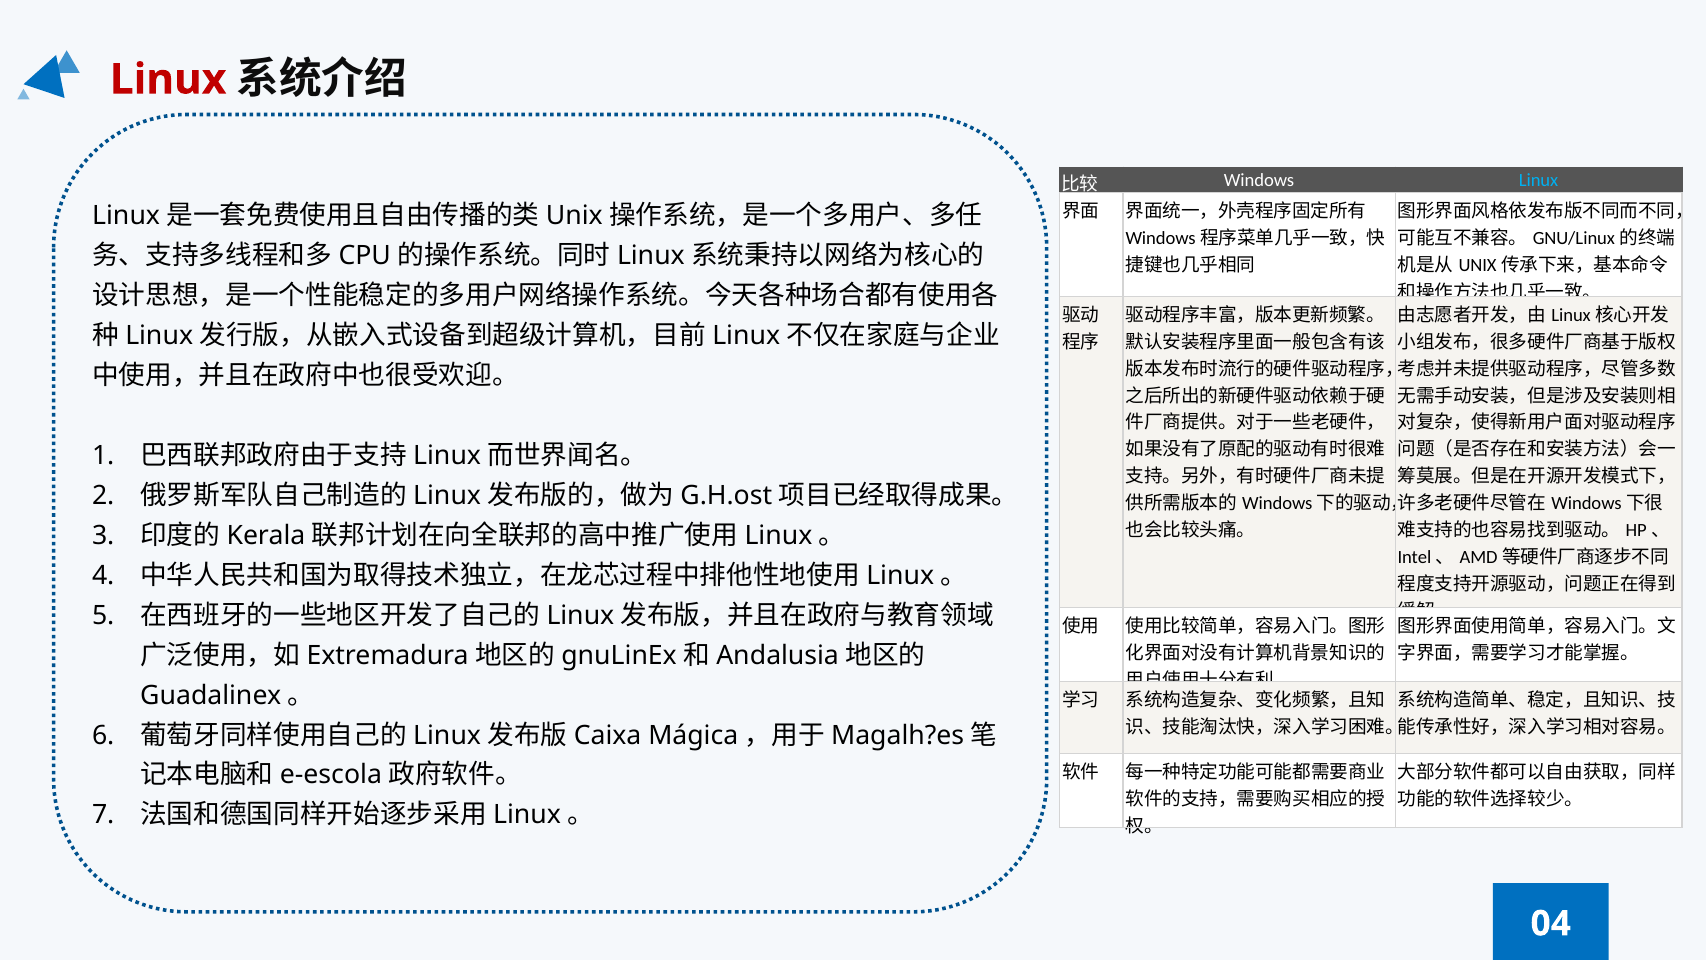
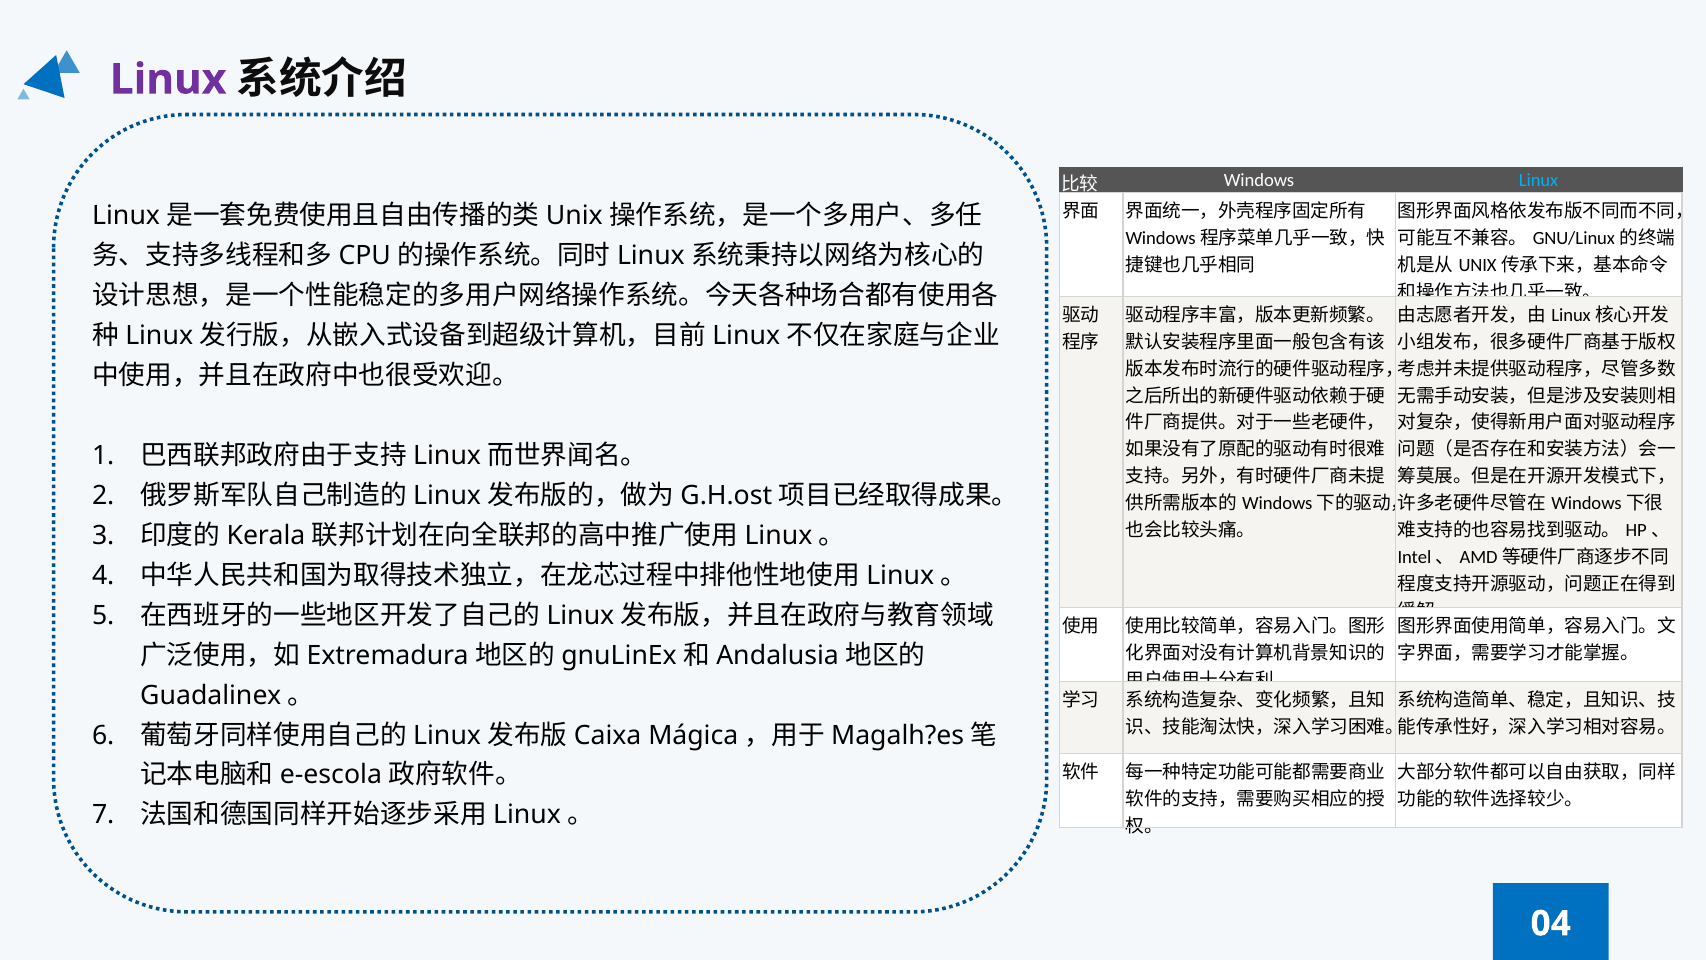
Linux colour: red -> purple (168, 79)
